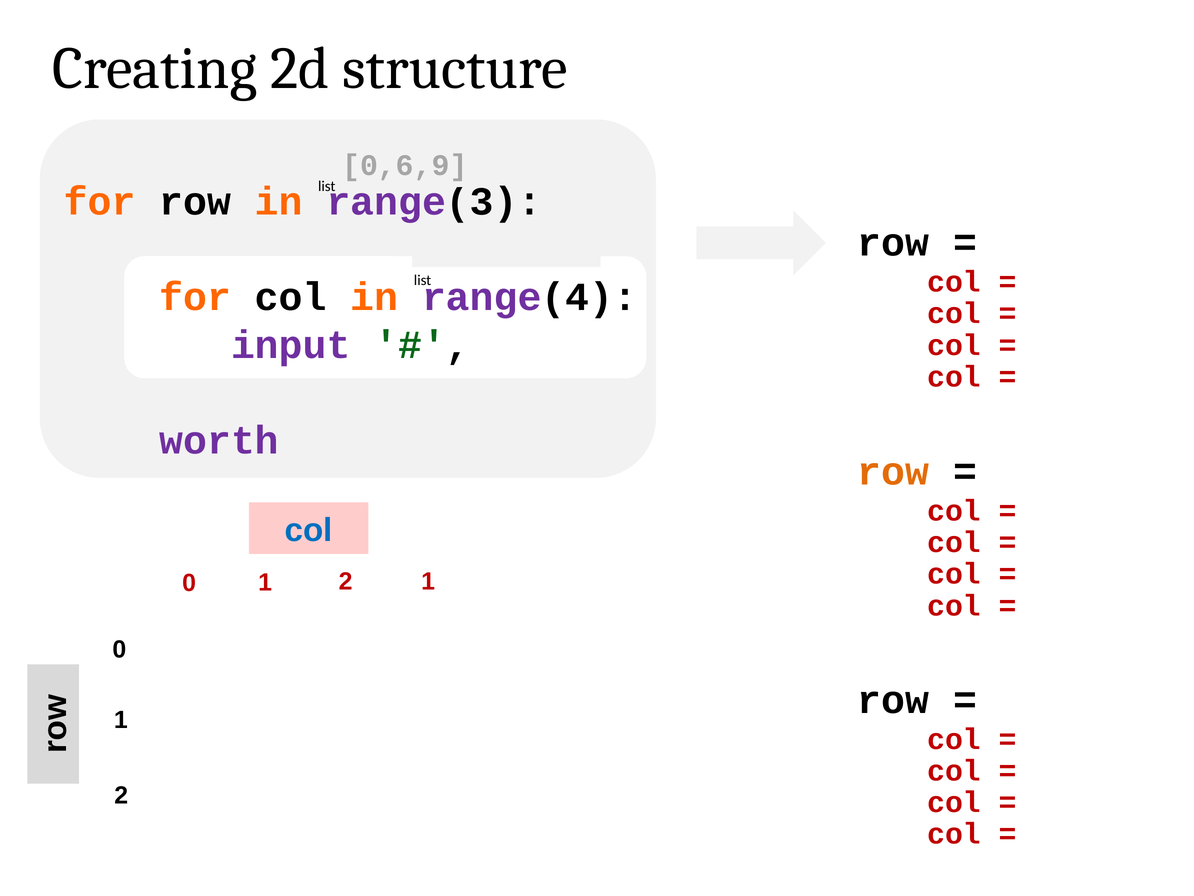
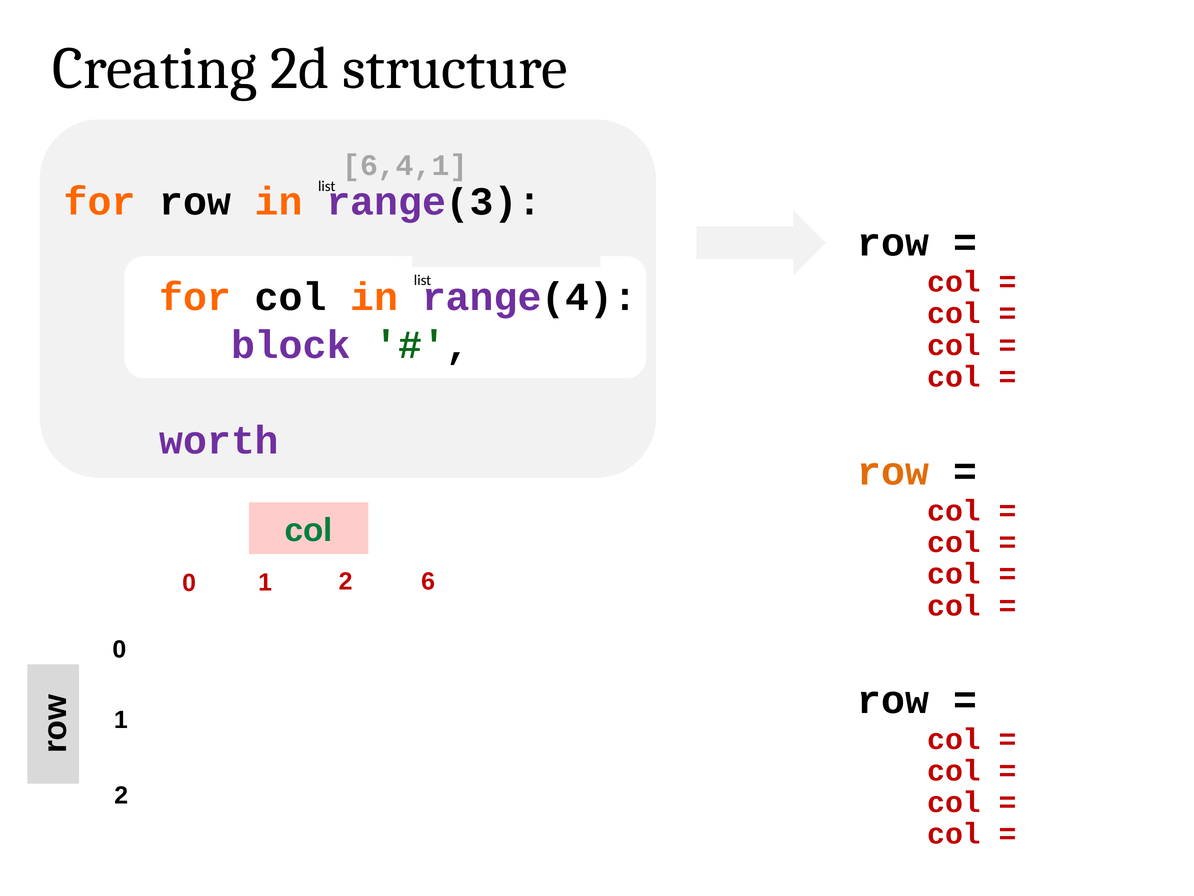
0,6,9: 0,6,9 -> 6,4,1 (405, 165)
input: input -> block (291, 345)
col colour: blue -> green (309, 530)
1 2 1: 1 -> 6 (428, 581)
